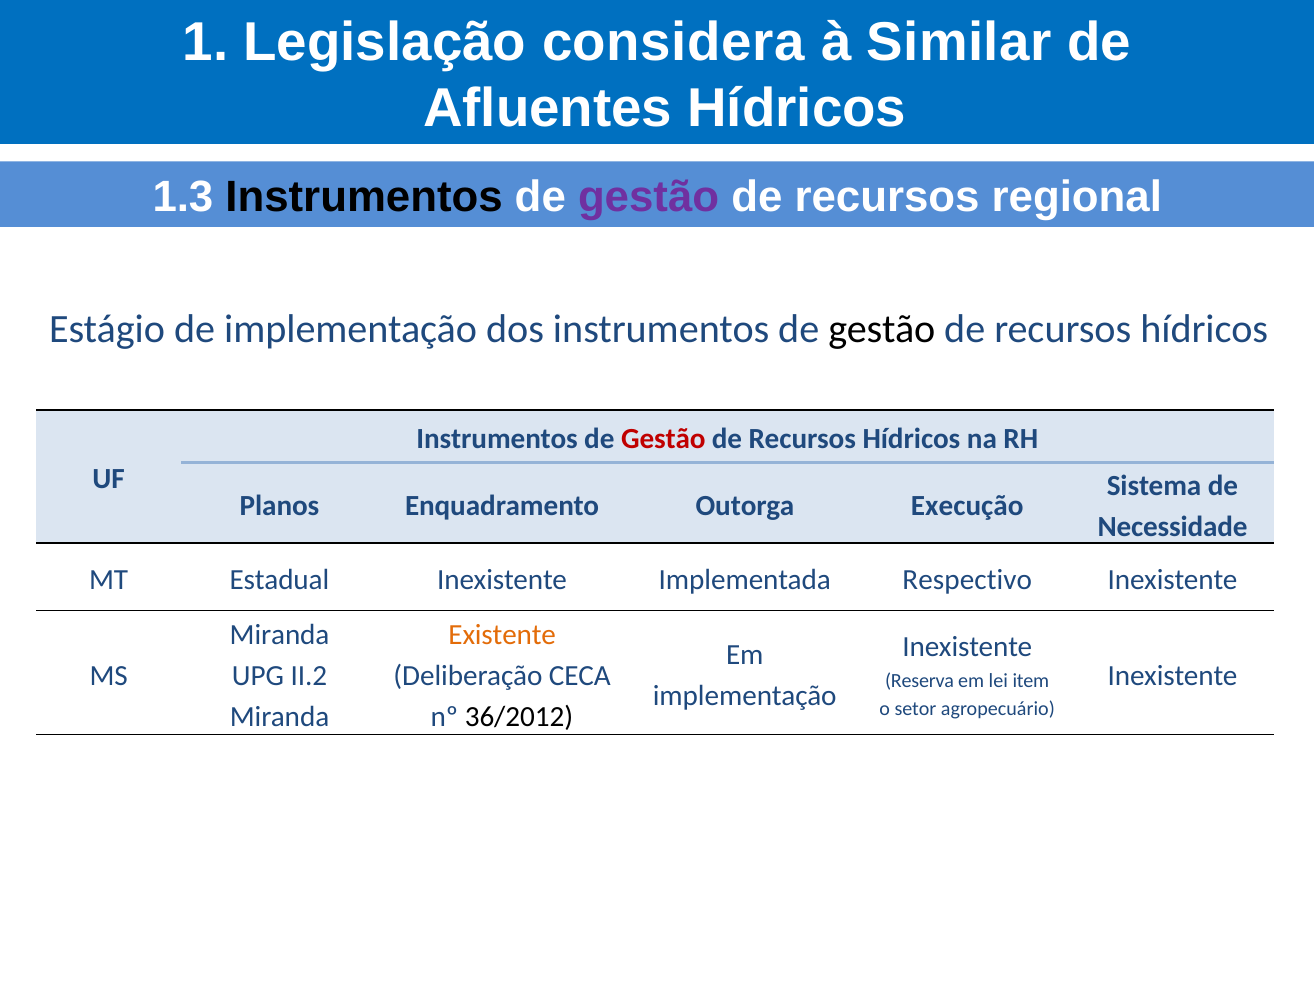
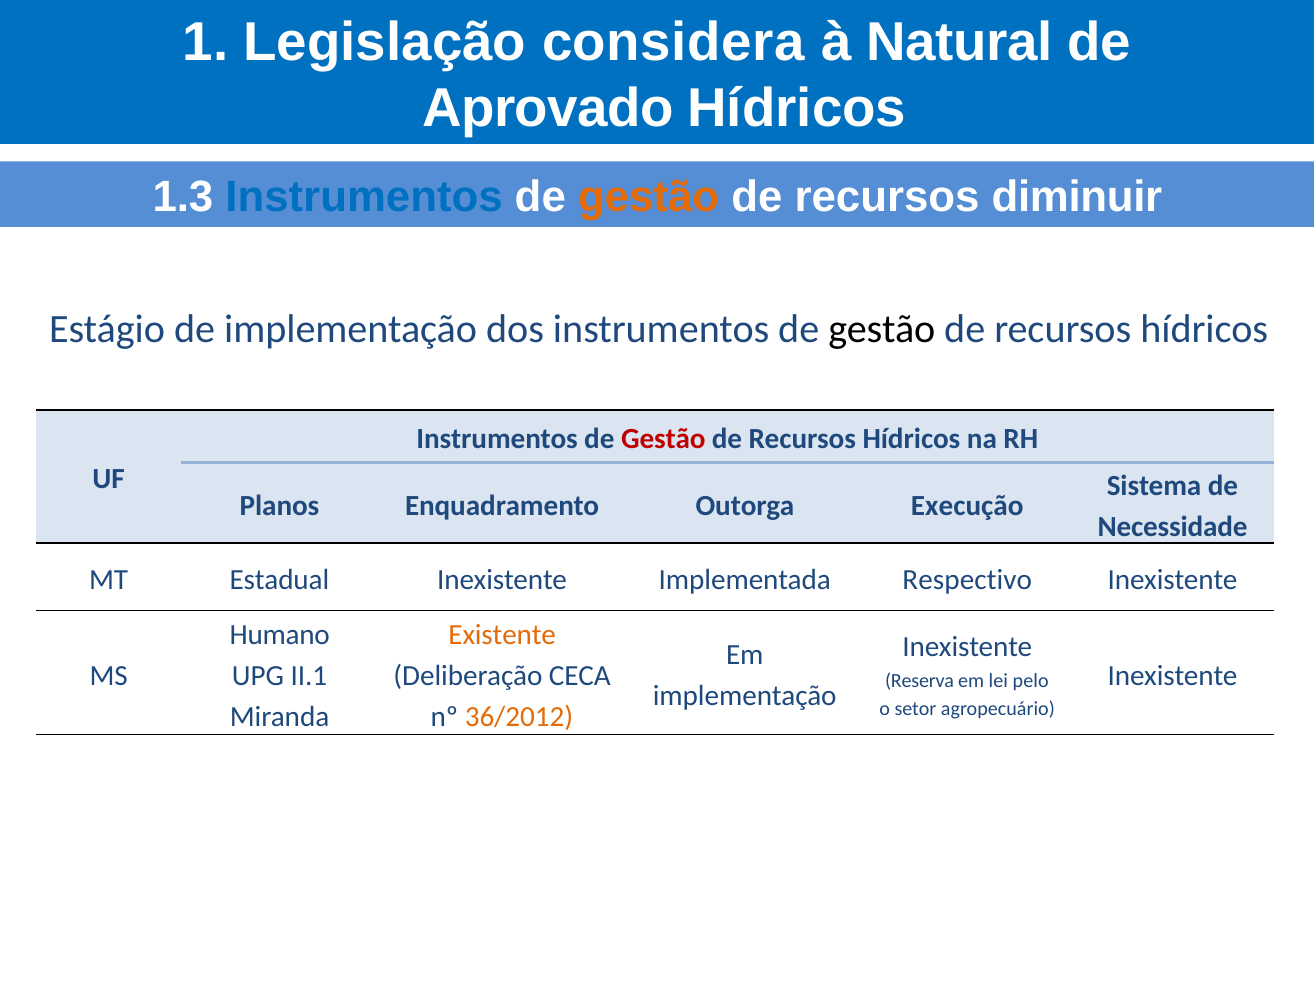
Similar: Similar -> Natural (960, 43)
Afluentes: Afluentes -> Aprovado (548, 108)
Instrumentos colour: black -> blue (364, 197)
gestão colour: purple -> orange (649, 197)
regional: regional -> diminuir (1077, 197)
Miranda: Miranda -> Humano (280, 635)
II.2: II.2 -> II.1 (309, 676)
item: item -> pelo (1031, 681)
36/2012 colour: black -> orange (519, 717)
